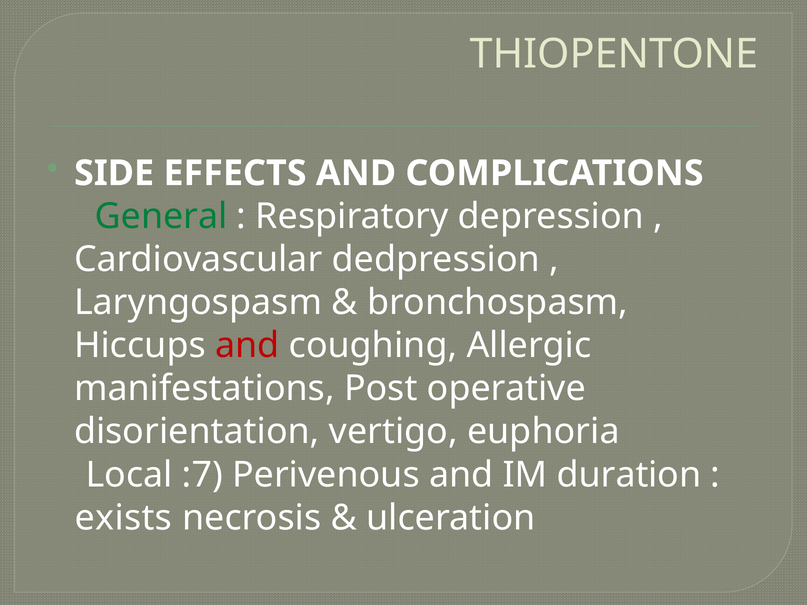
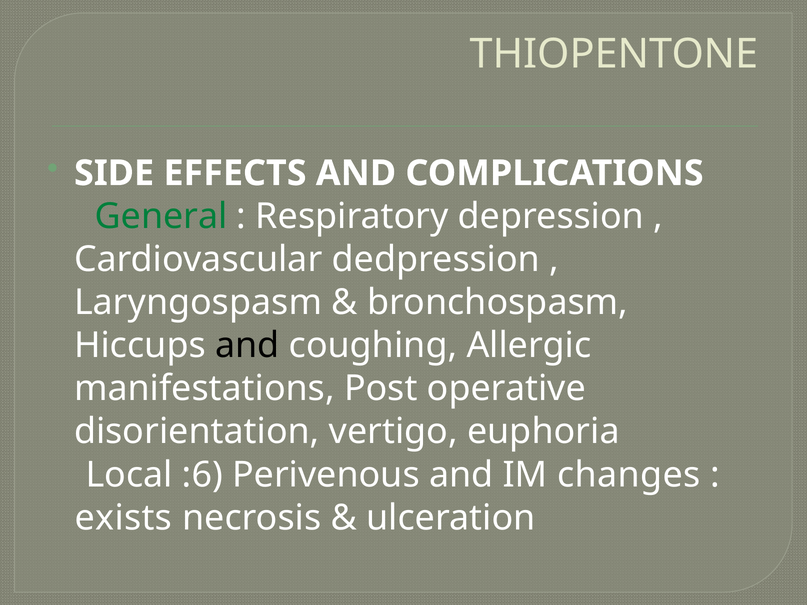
and colour: red -> black (247, 346)
:7: :7 -> :6 (202, 475)
duration: duration -> changes (629, 475)
